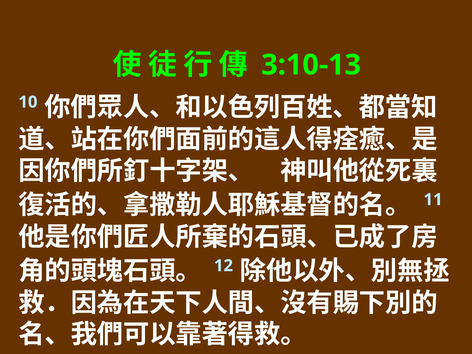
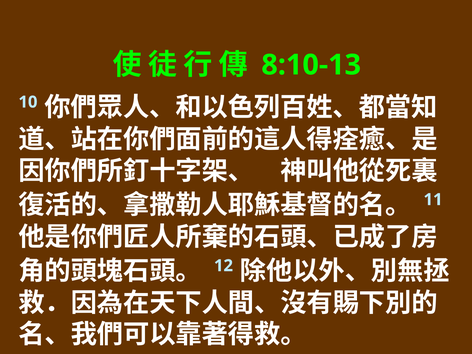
3:10-13: 3:10-13 -> 8:10-13 (311, 65)
